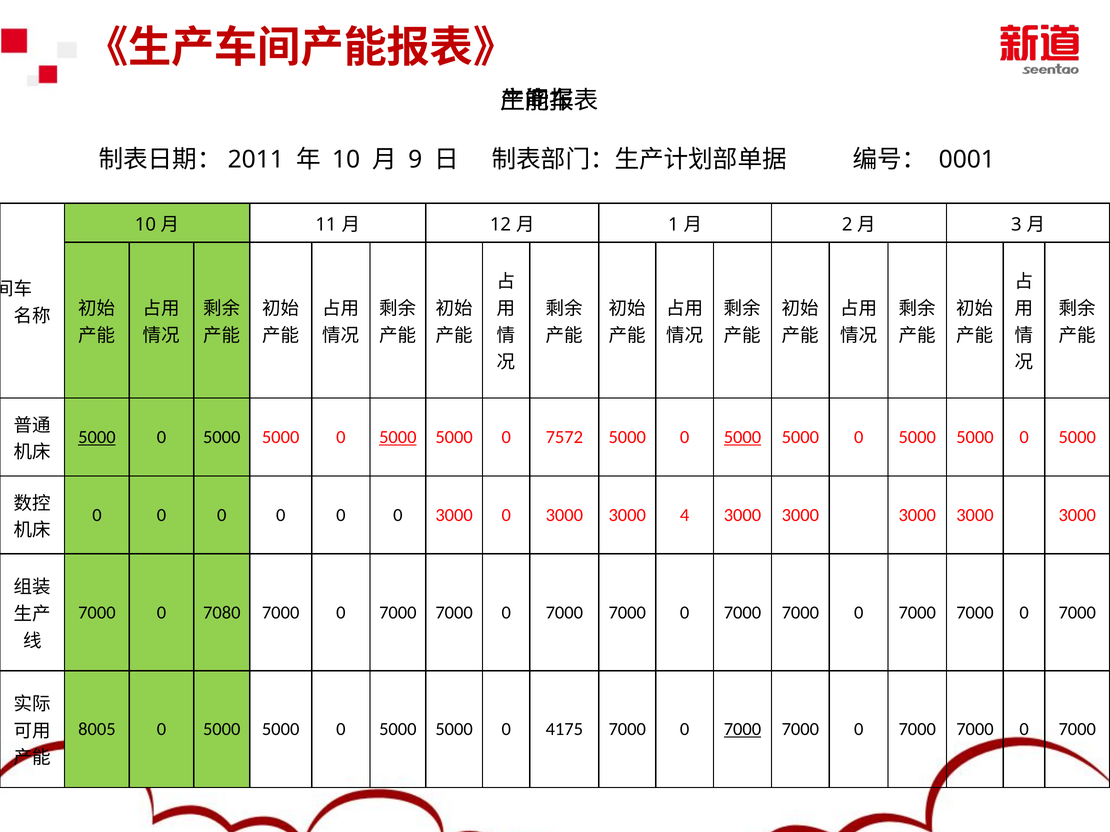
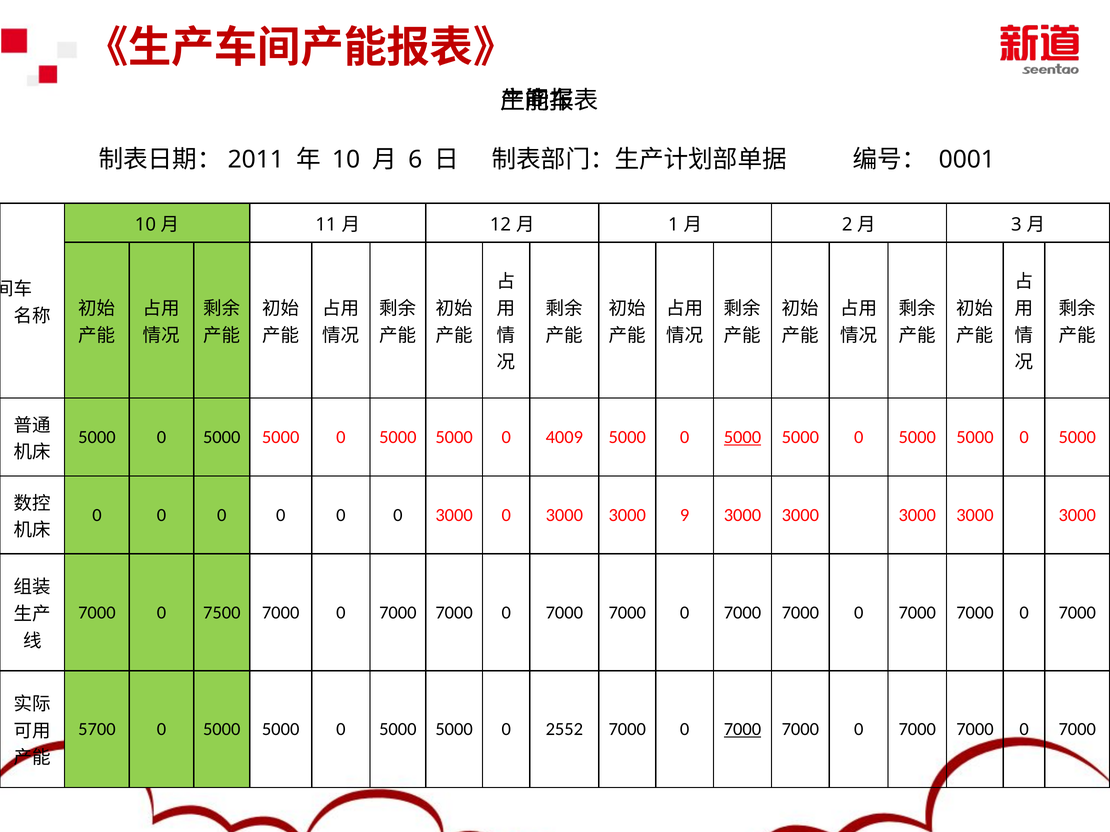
9: 9 -> 6 (415, 160)
5000 underline: present -> none (97, 437)
5000 underline: present -> none (398, 437)
7572: 7572 -> 4009 (564, 437)
4: 4 -> 9 (685, 515)
7080: 7080 -> 7500 (222, 613)
8005: 8005 -> 5700 (97, 730)
4175: 4175 -> 2552 (564, 730)
